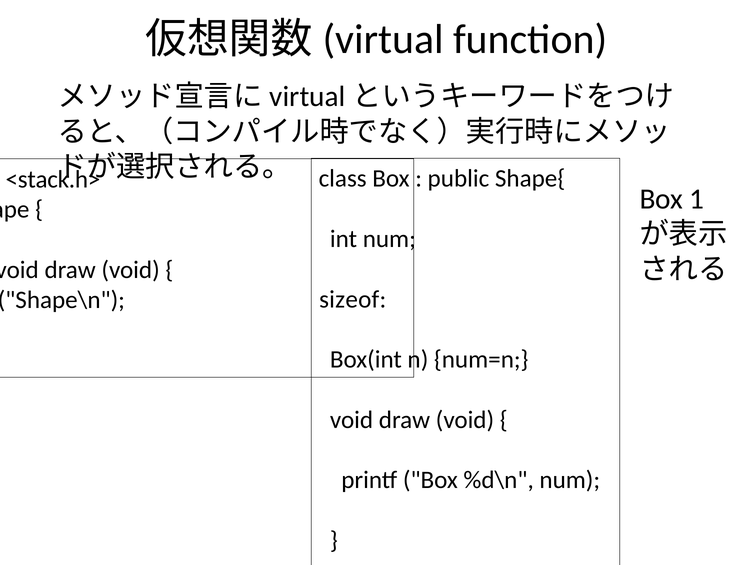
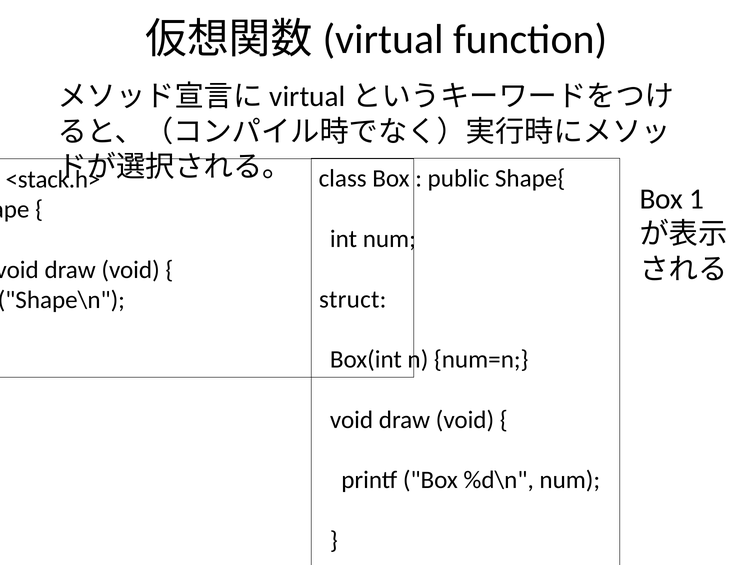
sizeof: sizeof -> struct (353, 299)
